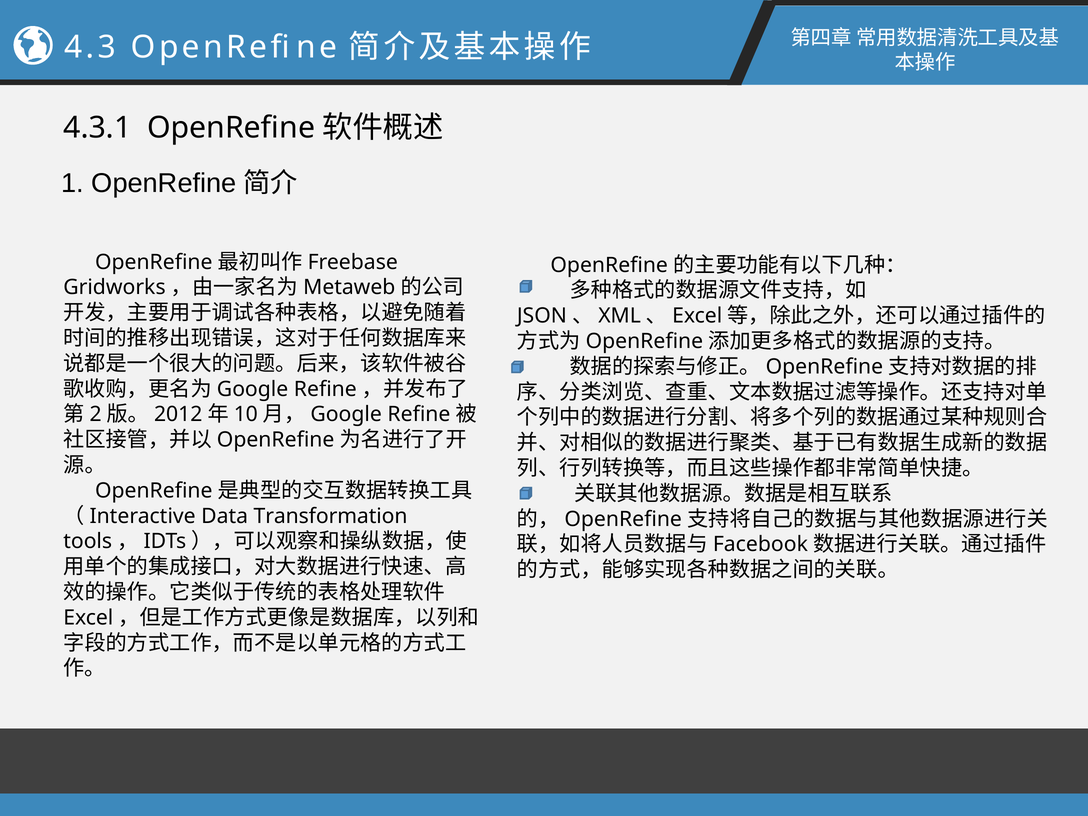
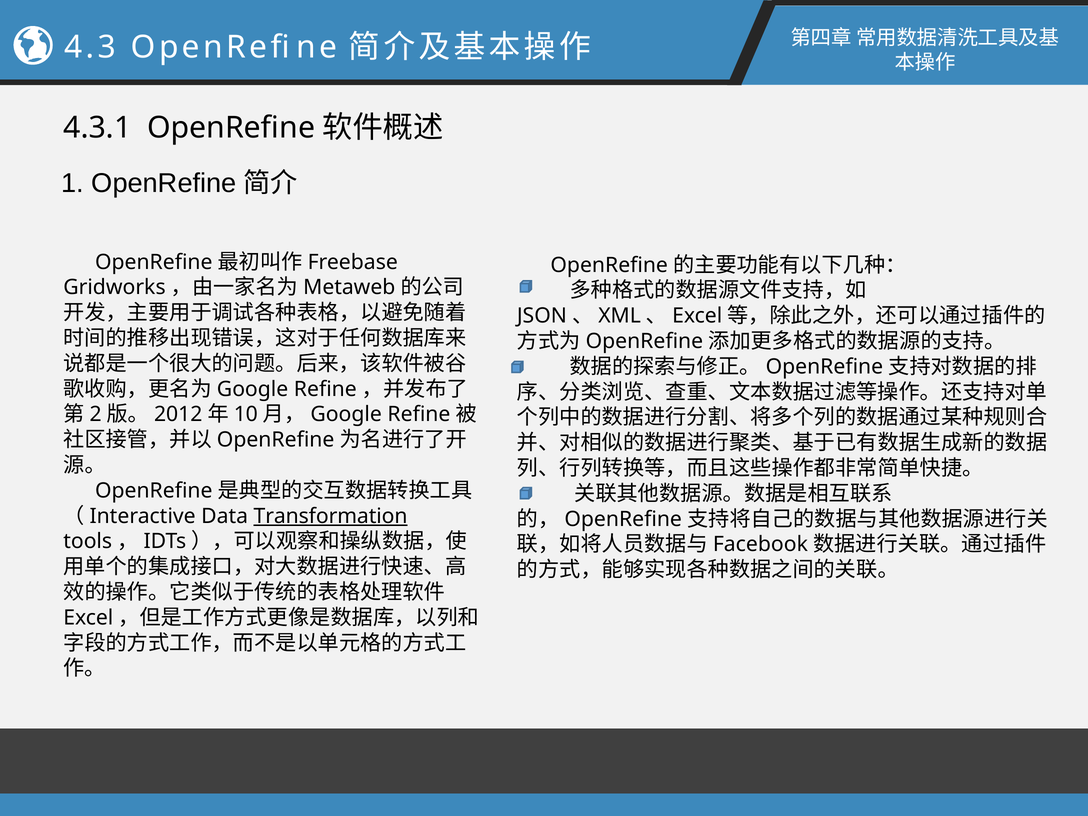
Transformation underline: none -> present (331, 516)
